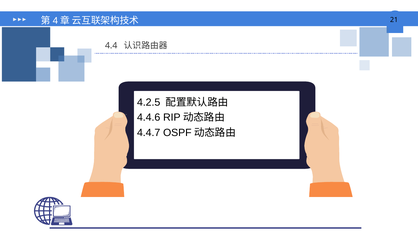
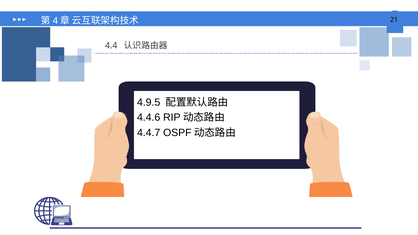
4.2.5: 4.2.5 -> 4.9.5 (149, 102)
